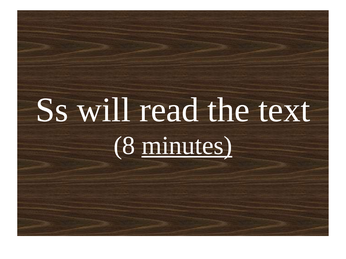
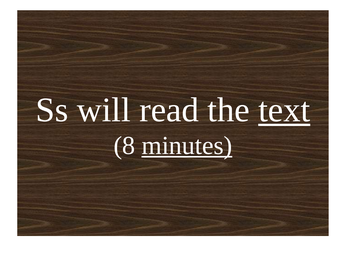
text underline: none -> present (284, 110)
